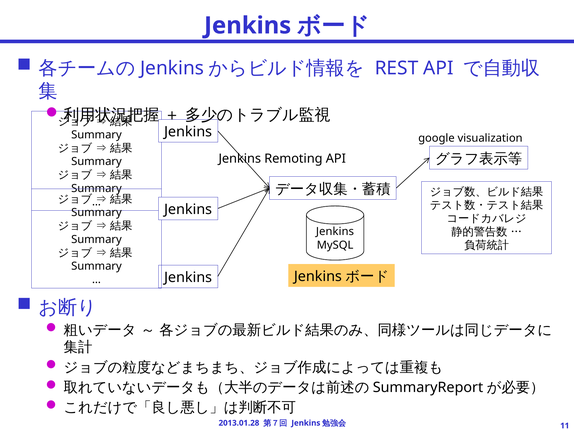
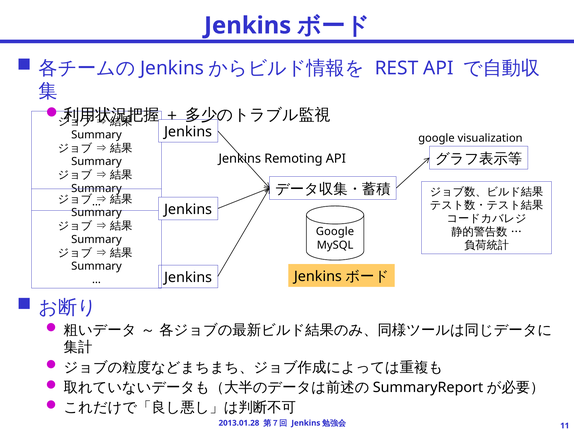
Jenkins: Jenkins -> Google (335, 232)
